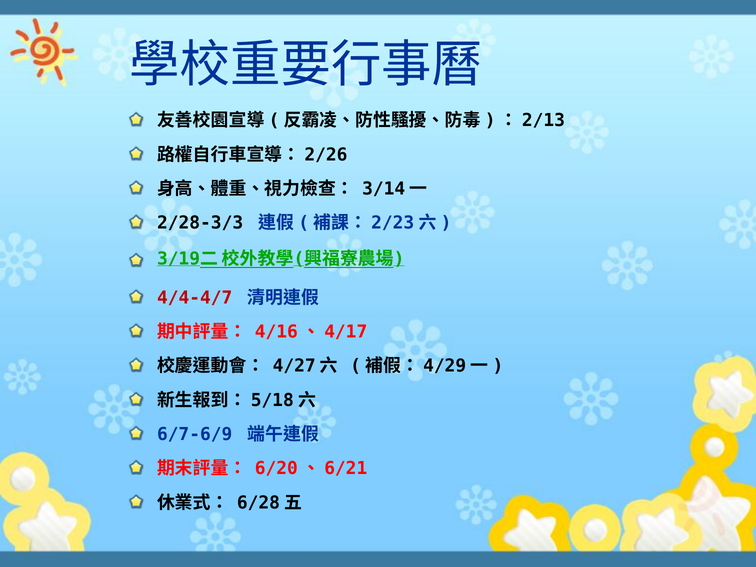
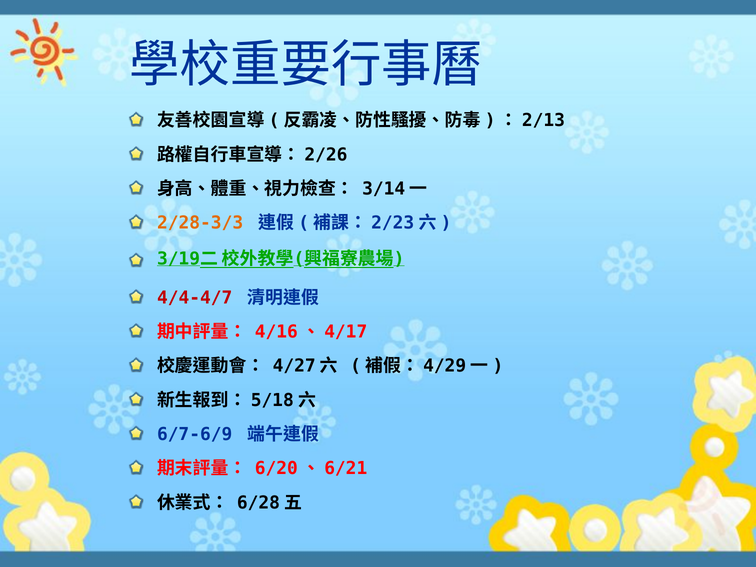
2/28-3/3 colour: black -> orange (200, 223)
